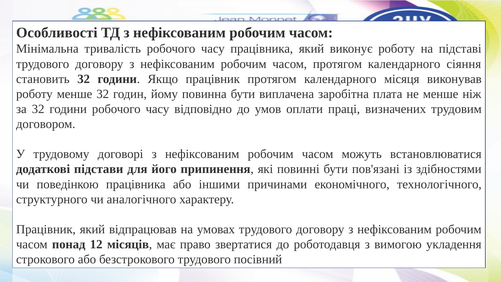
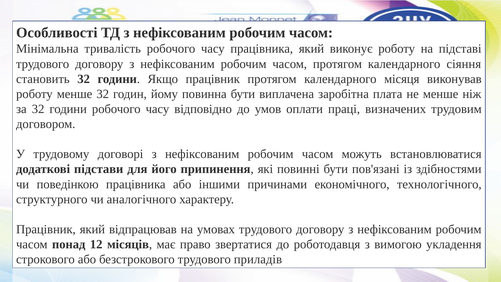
посівний: посівний -> приладів (258, 259)
